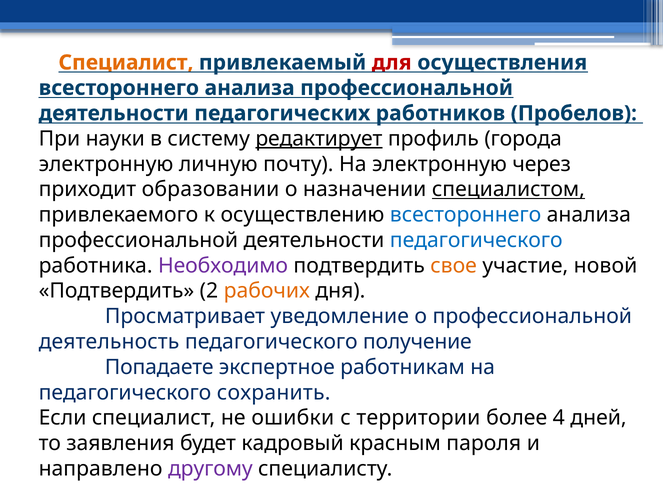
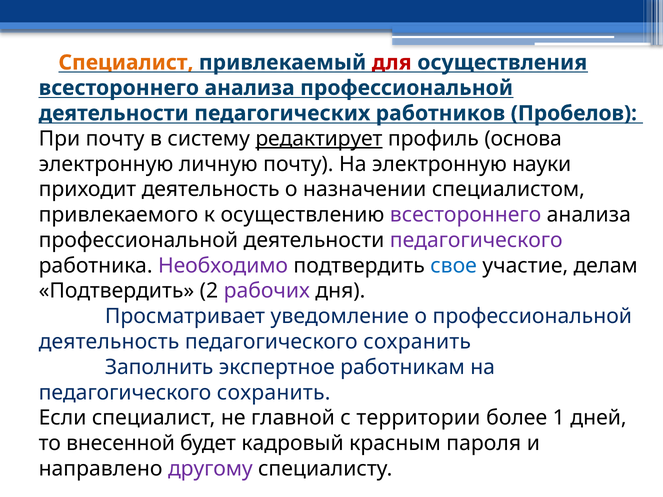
При науки: науки -> почту (115, 139)
города: города -> основа (523, 139)
через: через -> науки (542, 164)
приходит образовании: образовании -> деятельность (211, 190)
специалистом underline: present -> none (508, 190)
всестороннего colour: blue -> purple (466, 215)
педагогического colour: blue -> purple (476, 240)
свое colour: orange -> blue (454, 266)
новой: новой -> делам (606, 266)
рабочих colour: orange -> purple (267, 291)
получение: получение -> сохранить (417, 342)
Попадаете: Попадаете -> Заполнить (159, 367)
ошибки: ошибки -> главной (293, 418)
4: 4 -> 1 (559, 418)
заявления: заявления -> внесенной (121, 444)
